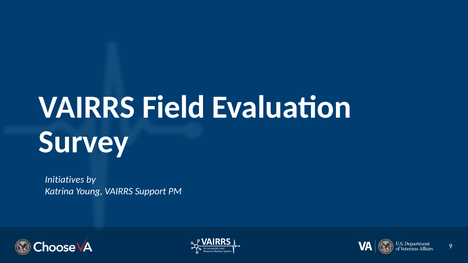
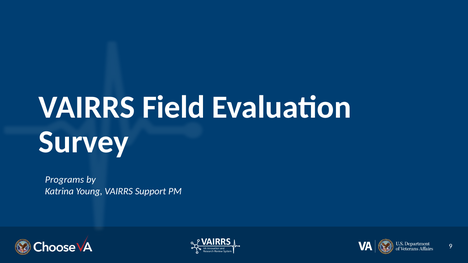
Initiatives: Initiatives -> Programs (65, 180)
